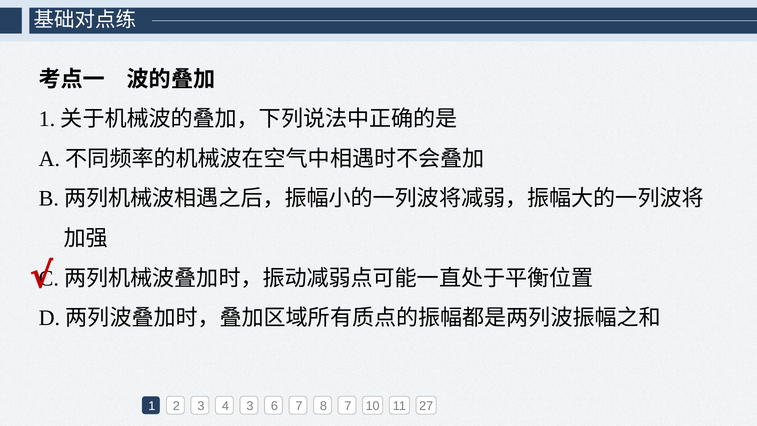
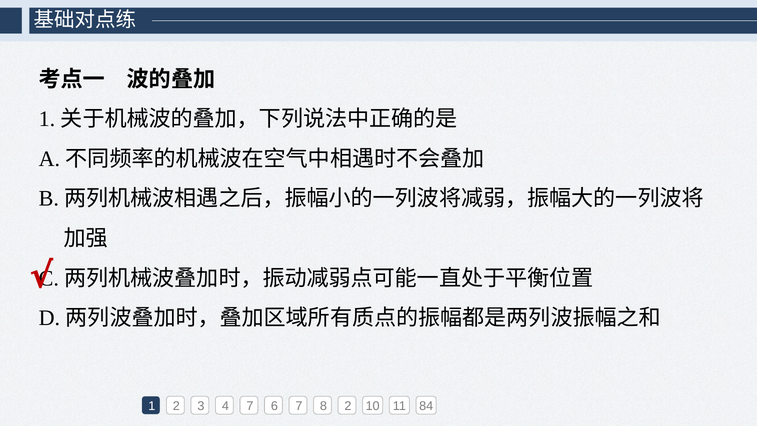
4 3: 3 -> 7 (250, 406)
8 7: 7 -> 2 (348, 406)
27: 27 -> 84 (426, 406)
